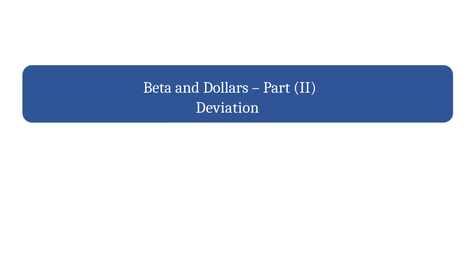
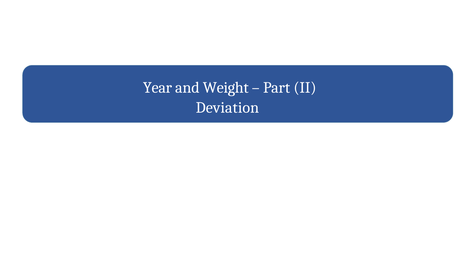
Beta: Beta -> Year (157, 88)
Dollars: Dollars -> Weight (226, 88)
